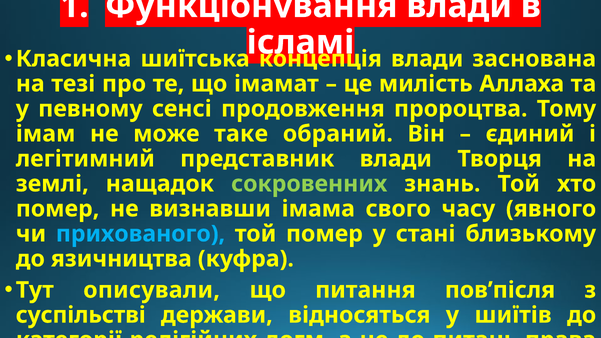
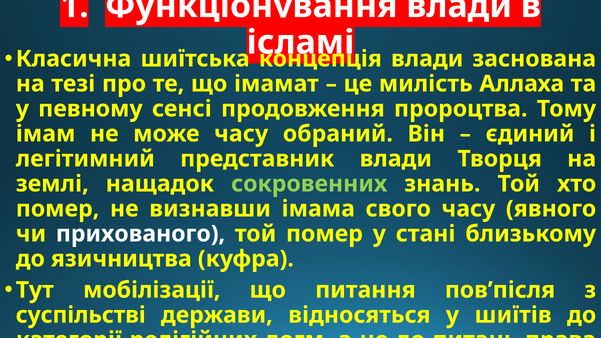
може таке: таке -> часу (241, 134)
прихованого colour: light blue -> white (140, 234)
описували: описували -> мобілізації (152, 290)
